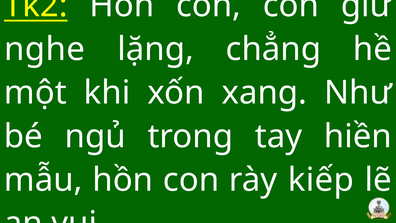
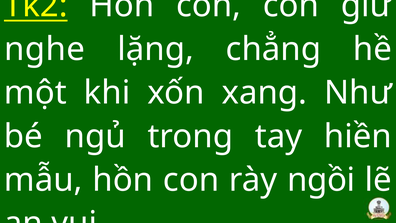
kiếp: kiếp -> ngồi (321, 180)
